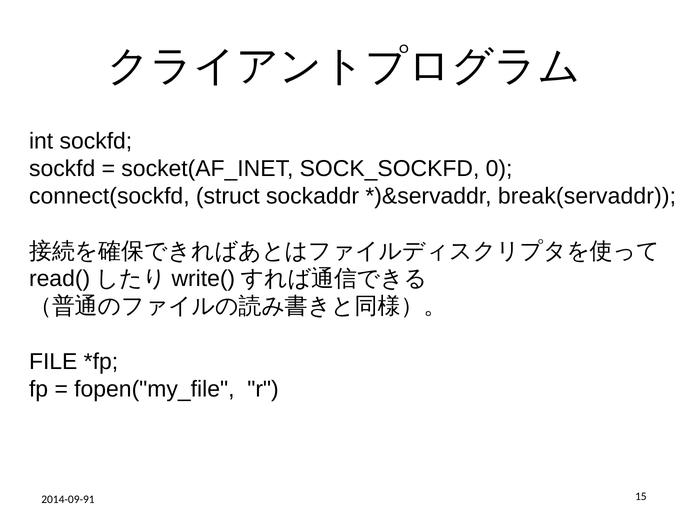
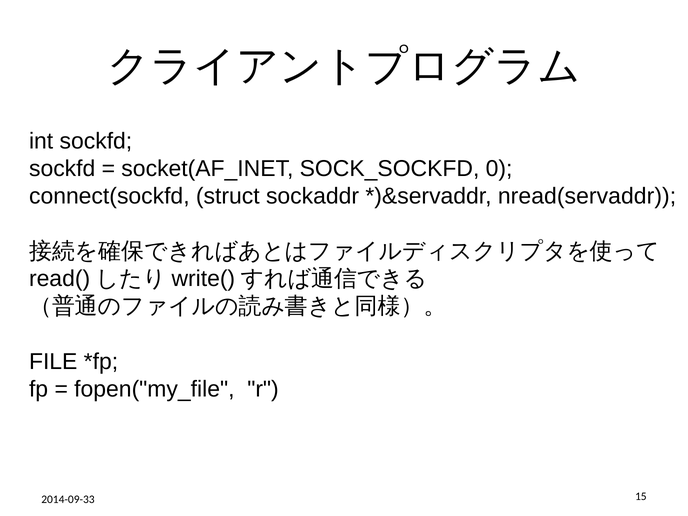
break(servaddr: break(servaddr -> nread(servaddr (587, 196)
2014-09-91: 2014-09-91 -> 2014-09-33 (68, 499)
